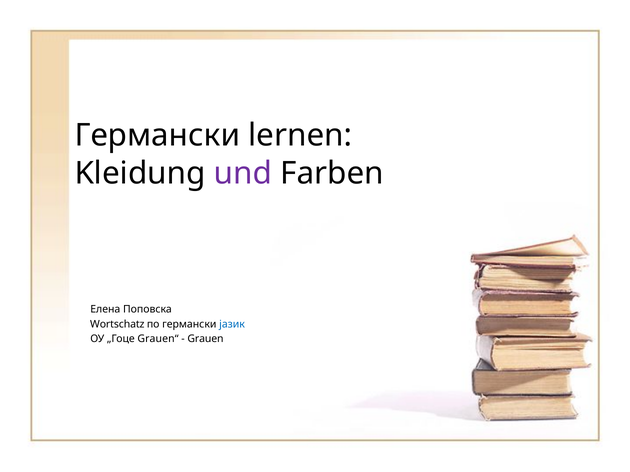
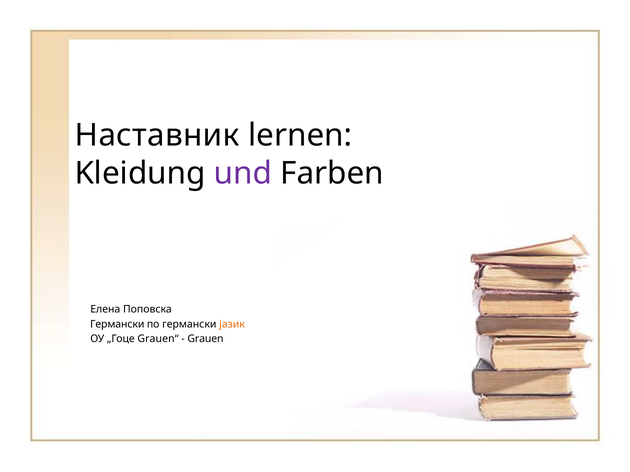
Германски: Германски -> Наставник (157, 136)
Wortschatz: Wortschatz -> Германски (117, 325)
јазик colour: blue -> orange (232, 325)
